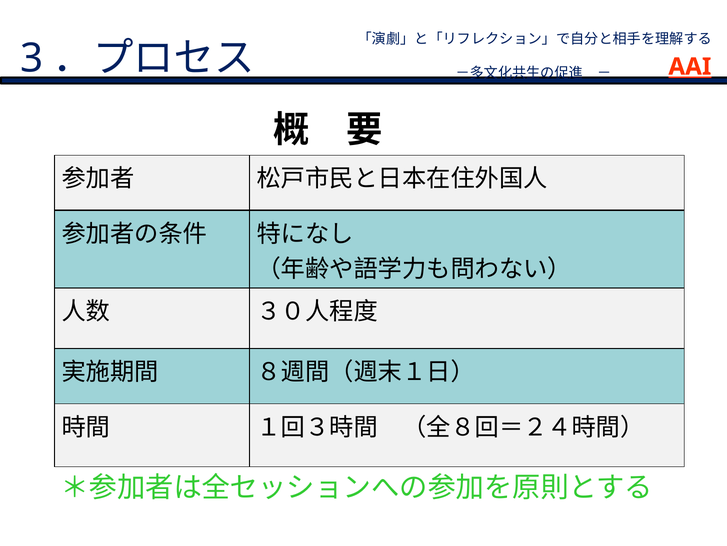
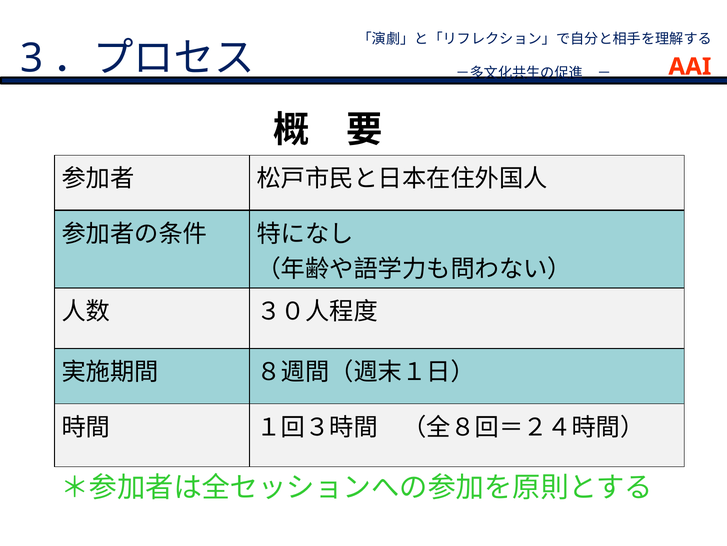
AAI underline: present -> none (690, 67)
